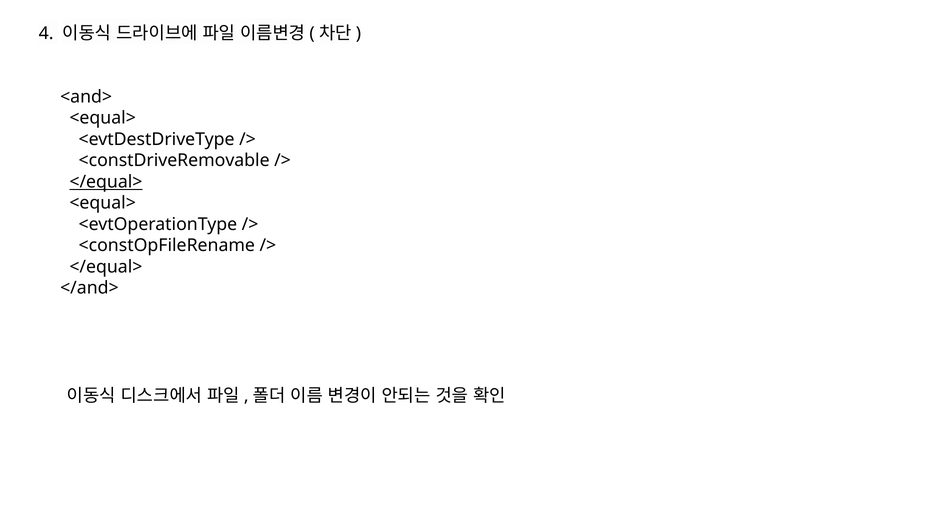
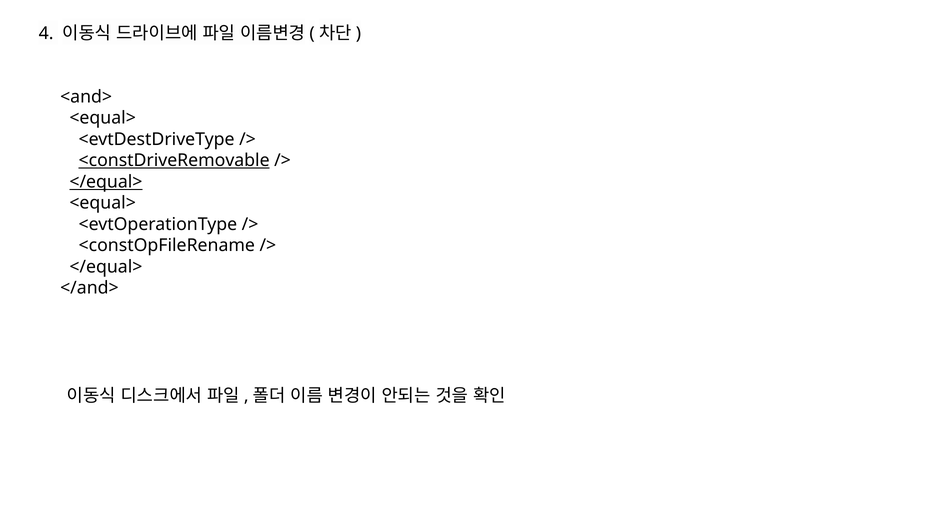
<constDriveRemovable underline: none -> present (174, 160)
